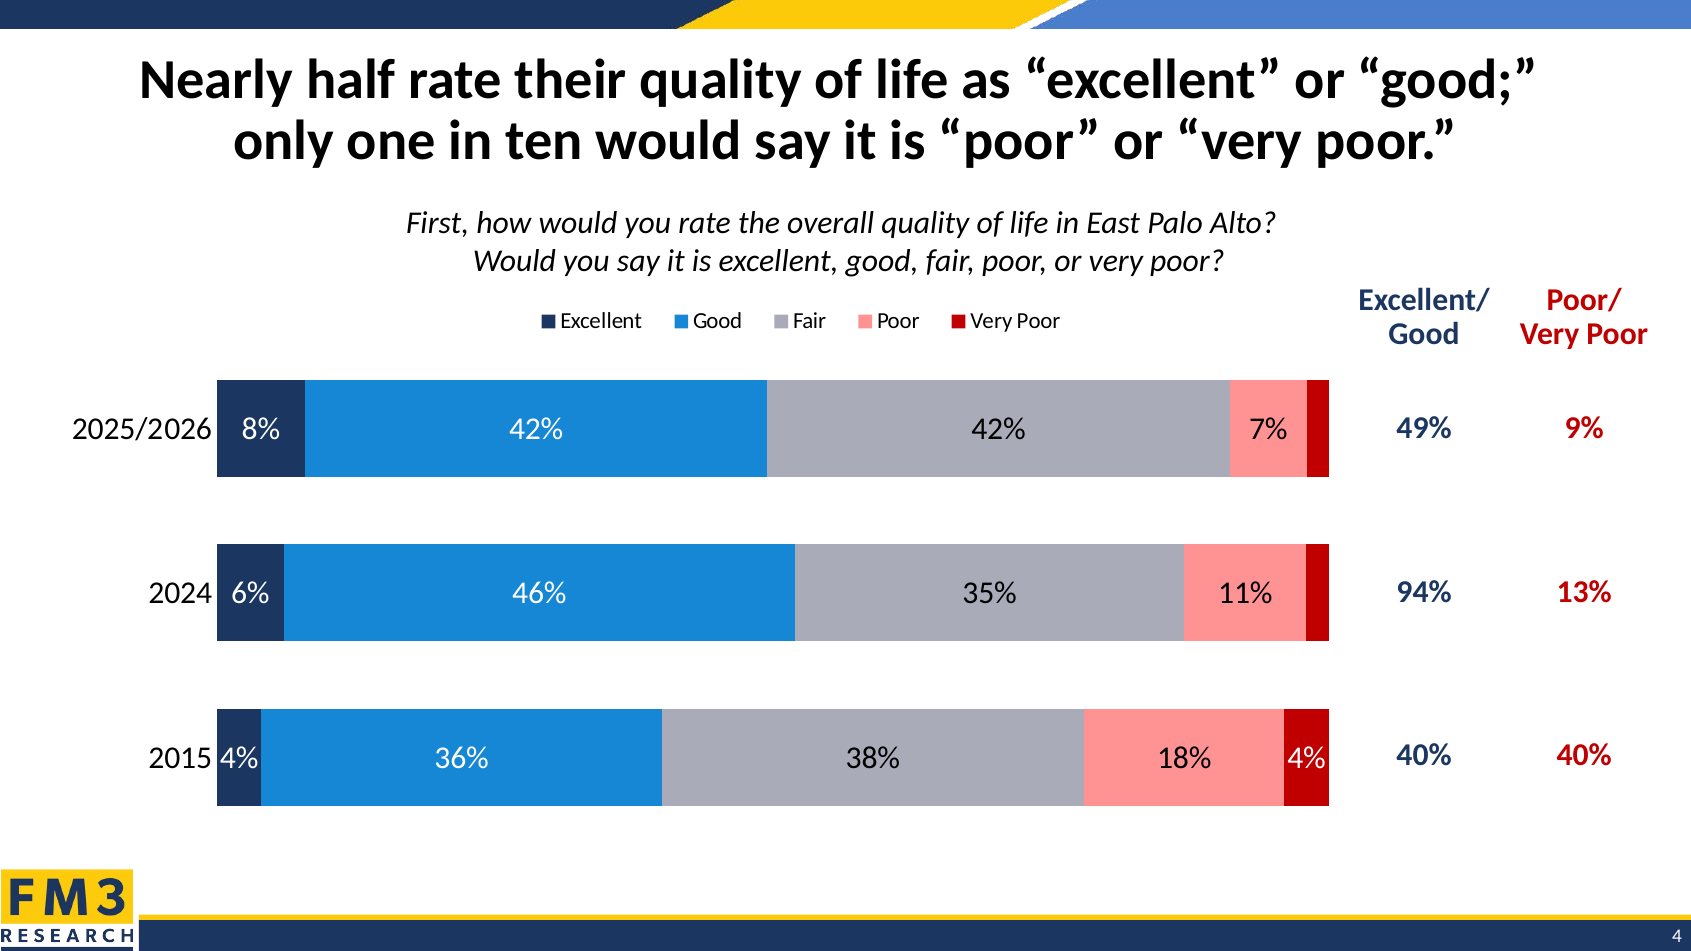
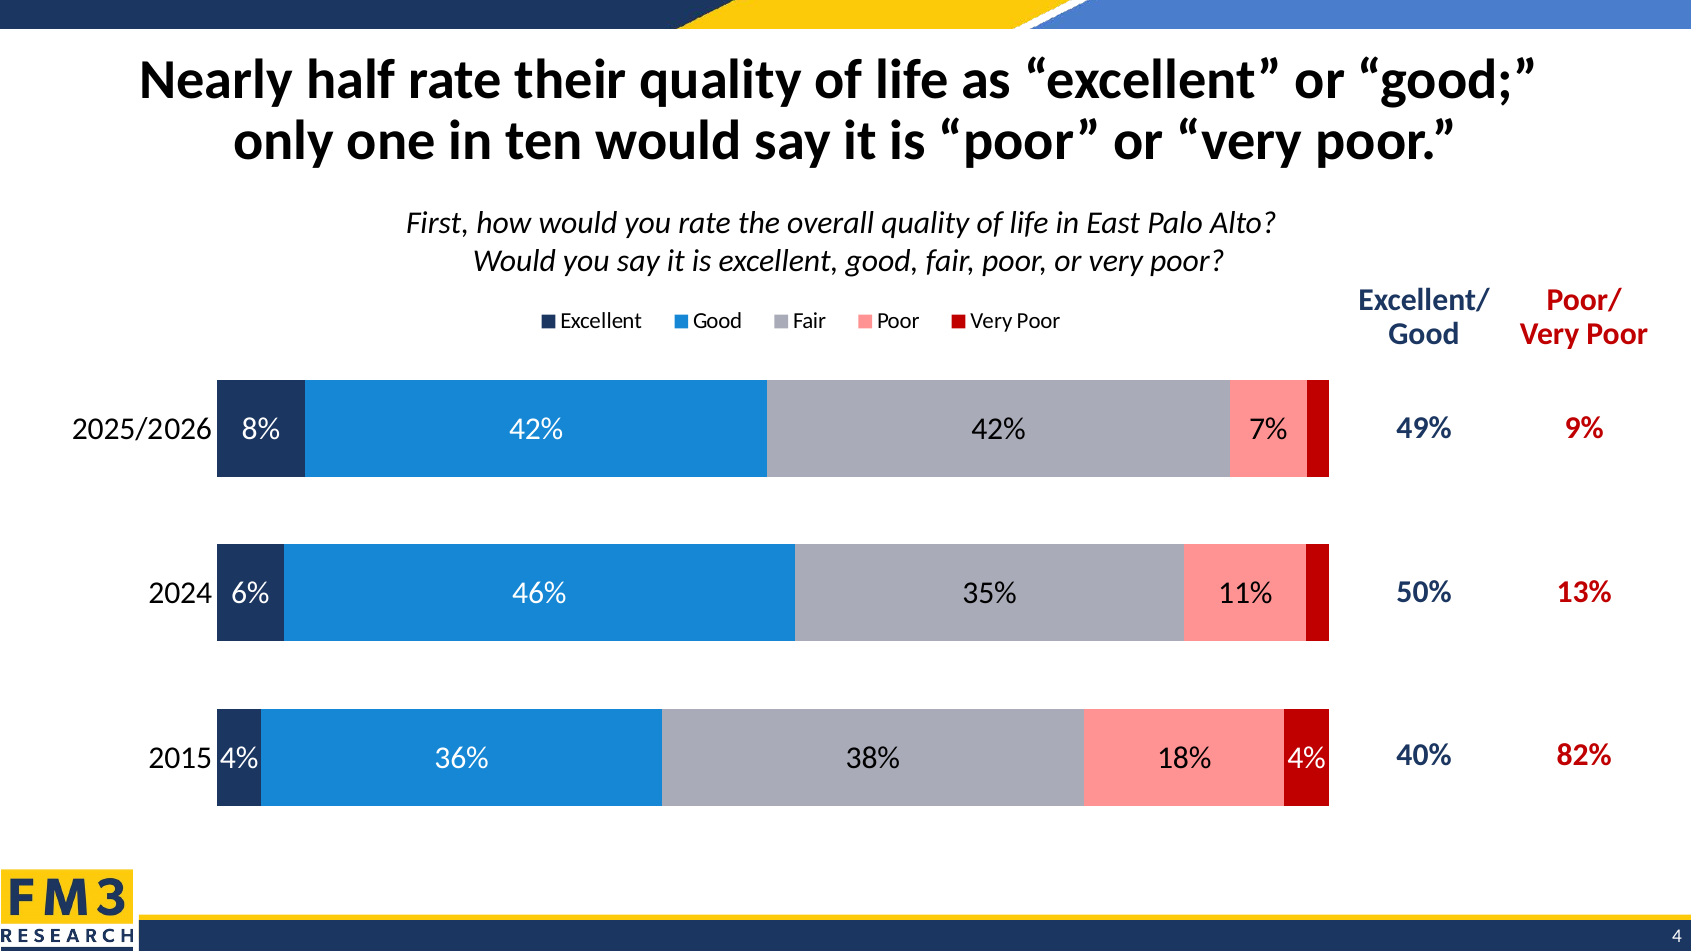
94%: 94% -> 50% (1424, 592)
40% 40%: 40% -> 82% (1584, 756)
